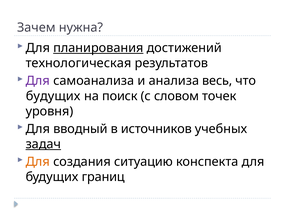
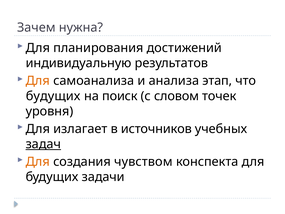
планирования underline: present -> none (98, 48)
технологическая: технологическая -> индивидуальную (79, 63)
Для colour: purple -> orange (38, 81)
весь: весь -> этап (217, 81)
вводный: вводный -> излагает (80, 129)
ситуацию: ситуацию -> чувством (143, 162)
границ: границ -> задачи (103, 177)
